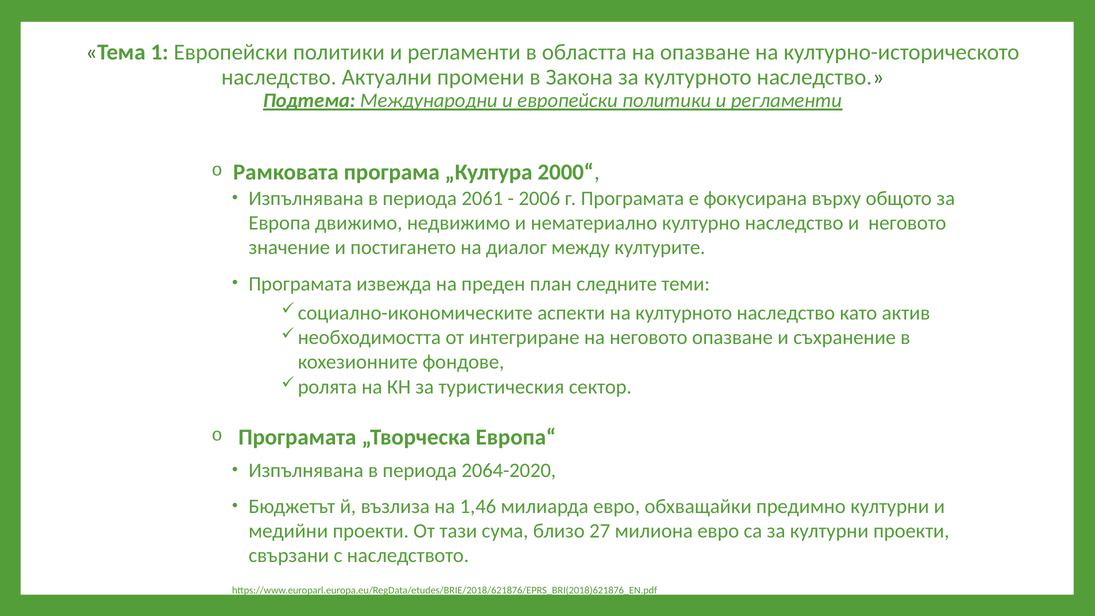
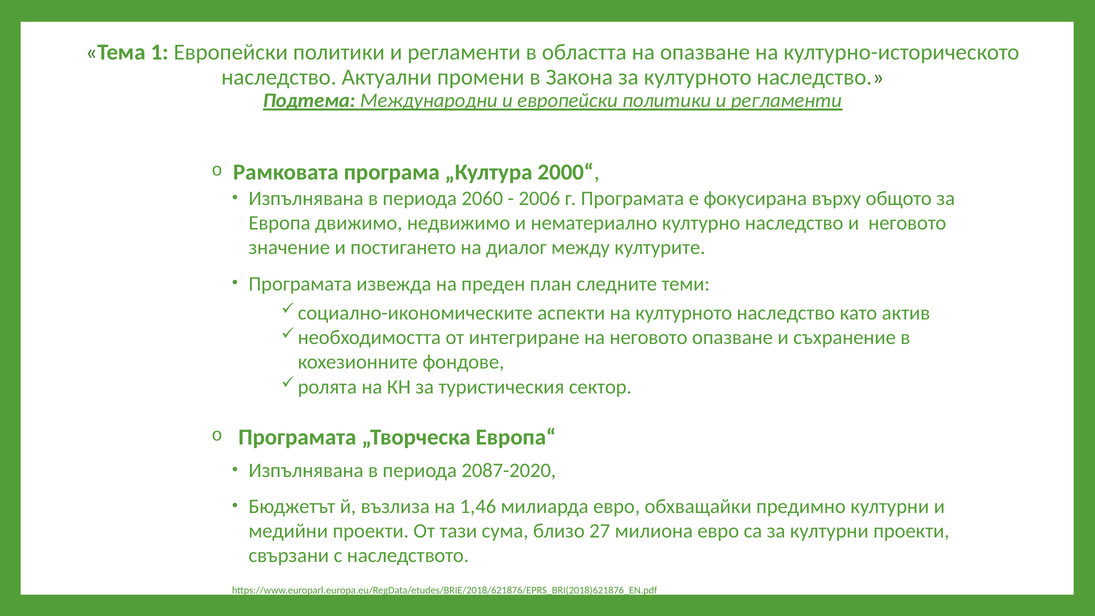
2061: 2061 -> 2060 (482, 198)
2064-2020: 2064-2020 -> 2087-2020 (509, 470)
